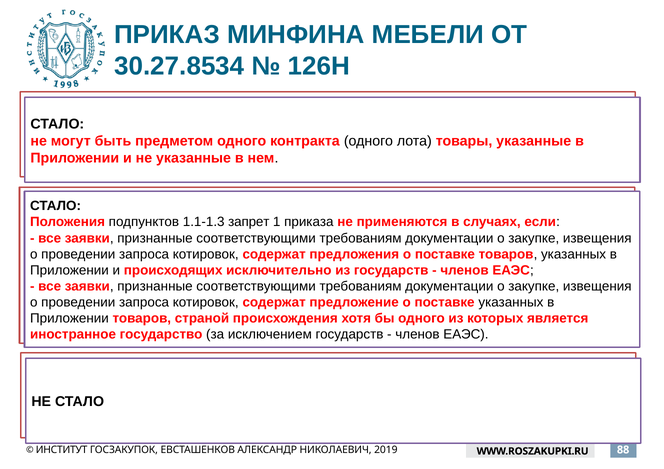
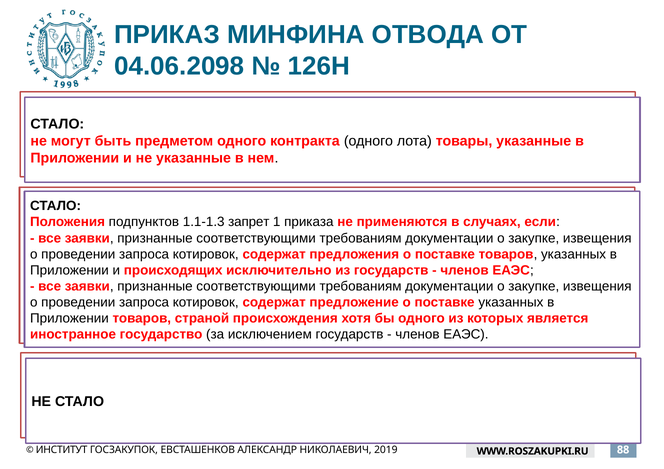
МЕБЕЛИ: МЕБЕЛИ -> ОТВОДА (428, 35)
30.27.8534: 30.27.8534 -> 04.06.2098 (179, 66)
